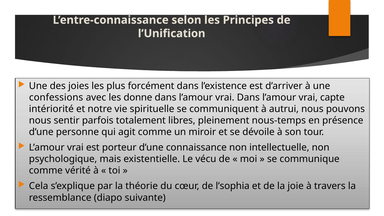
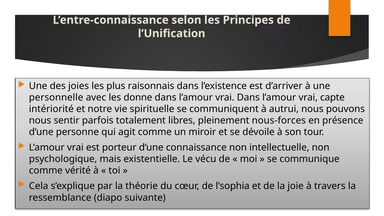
forcément: forcément -> raisonnais (151, 86)
confessions: confessions -> personnelle (56, 97)
nous-temps: nous-temps -> nous-forces (279, 120)
